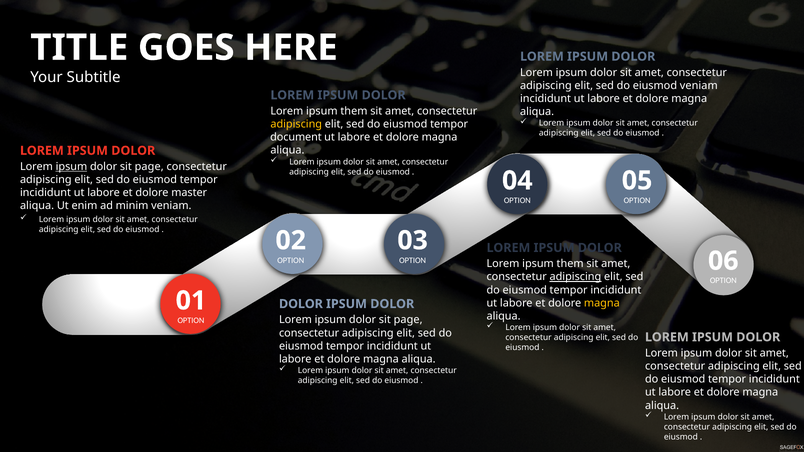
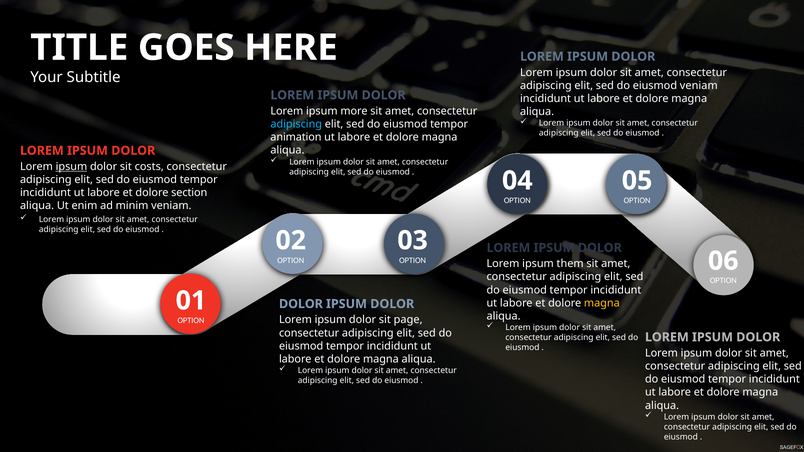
them: them -> more (354, 111)
adipiscing colour: yellow -> light blue (296, 124)
document: document -> animation (296, 137)
page: page -> costs (149, 167)
master: master -> section (189, 193)
adipiscing underline: present -> none (575, 277)
